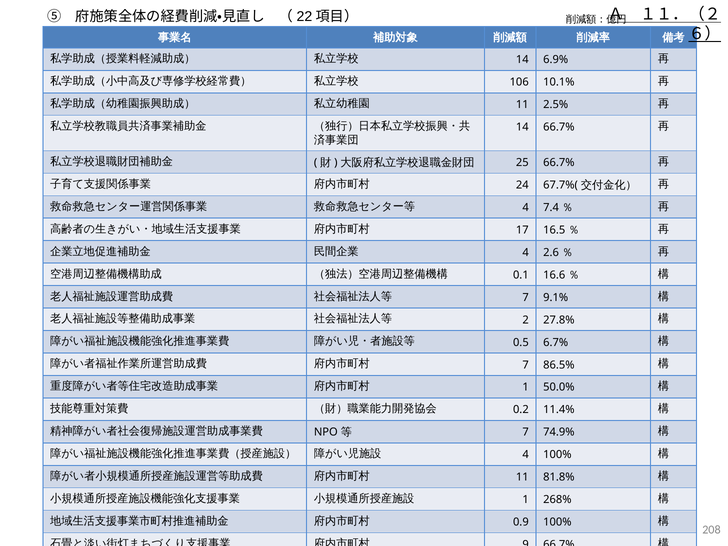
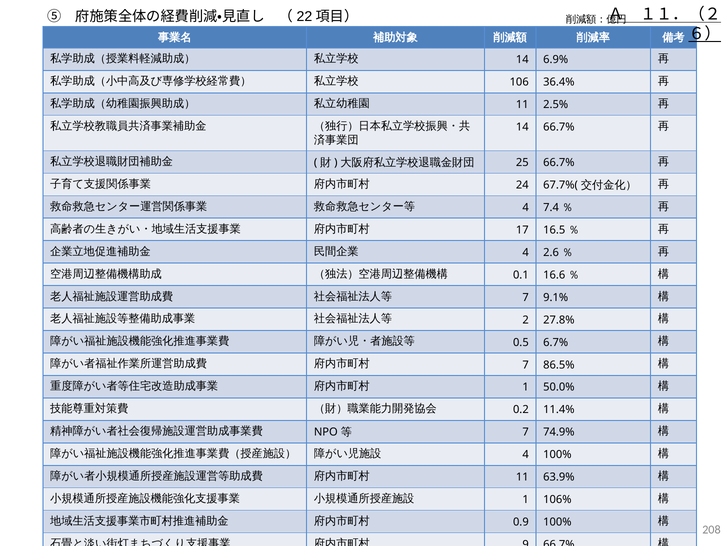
10.1%: 10.1% -> 36.4% (559, 82)
81.8%: 81.8% -> 63.9% (559, 477)
268%: 268% -> 106% (557, 500)
